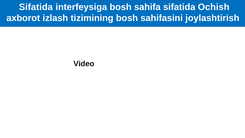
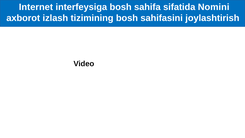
Sifatida: Sifatida -> Internet (36, 7)
Ochish: Ochish -> Nomini (214, 7)
